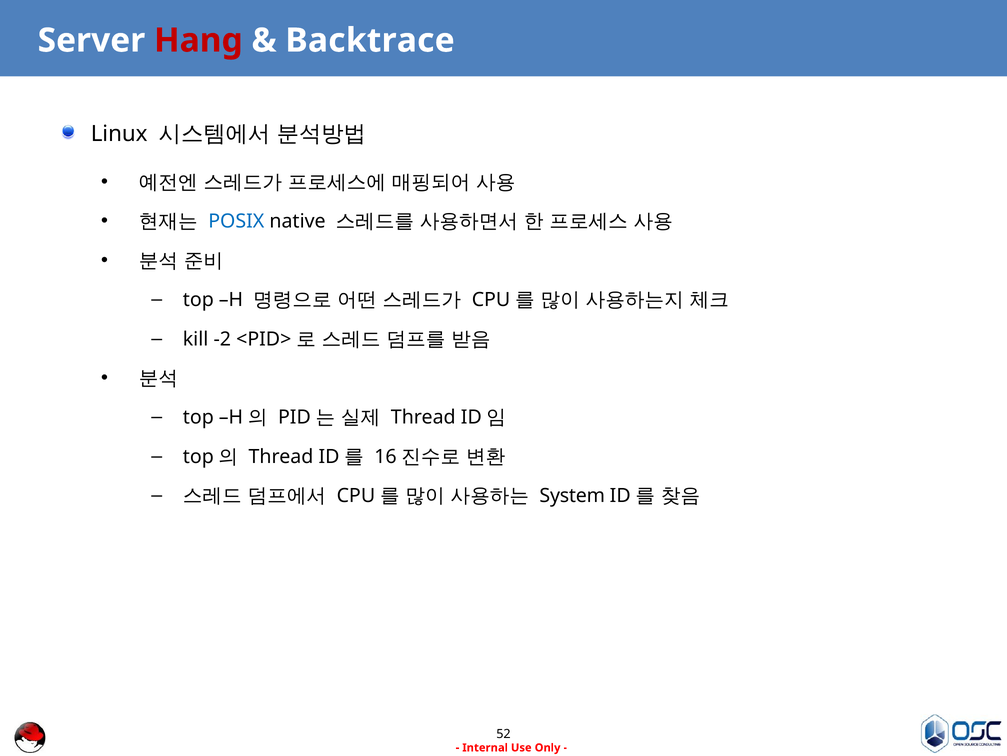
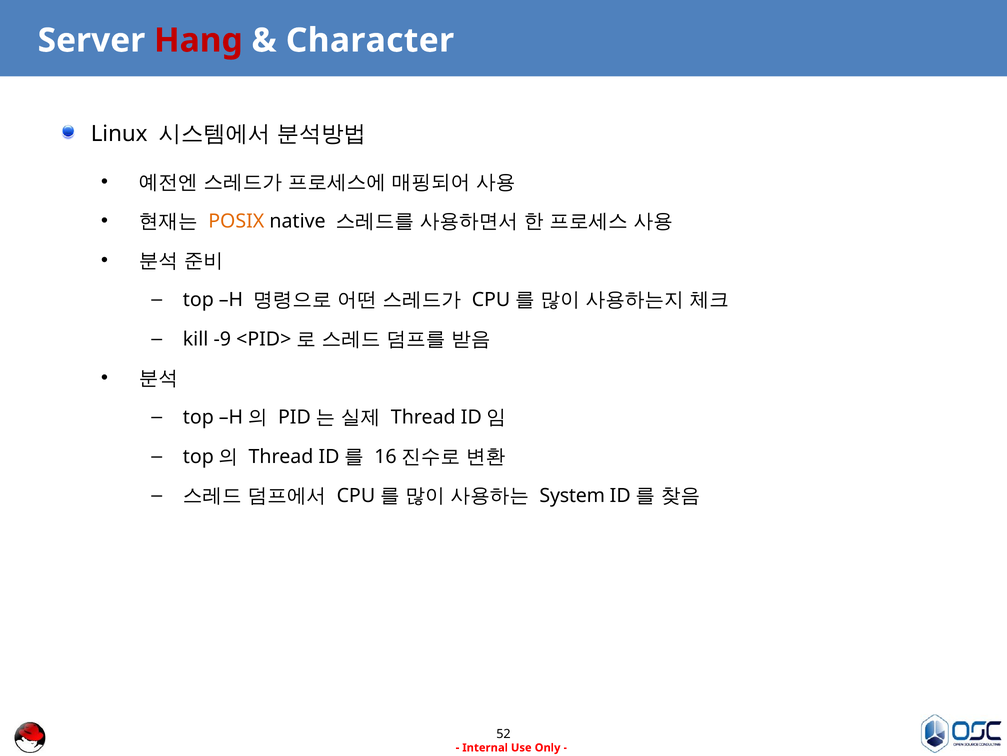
Backtrace: Backtrace -> Character (370, 40)
POSIX colour: blue -> orange (236, 221)
-2: -2 -> -9 (222, 339)
